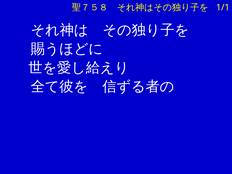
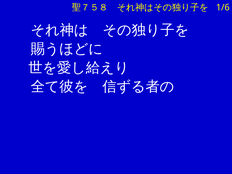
1/1: 1/1 -> 1/6 (223, 7)
